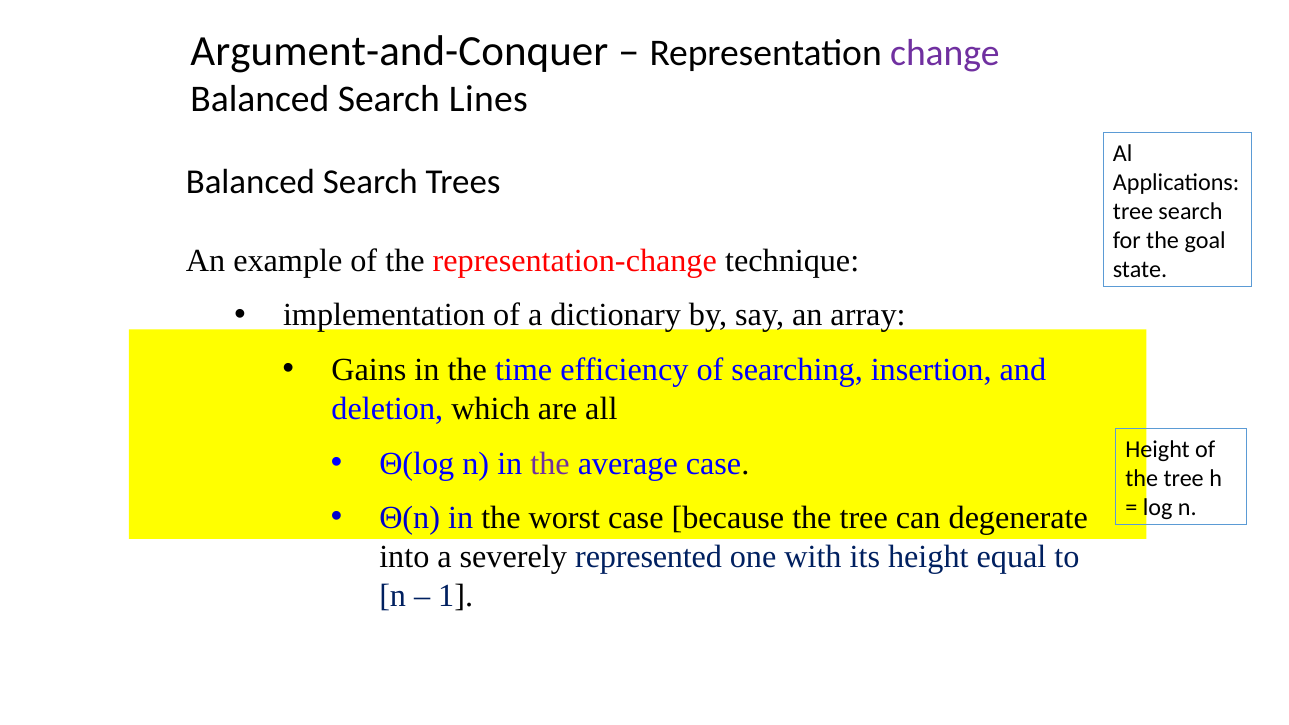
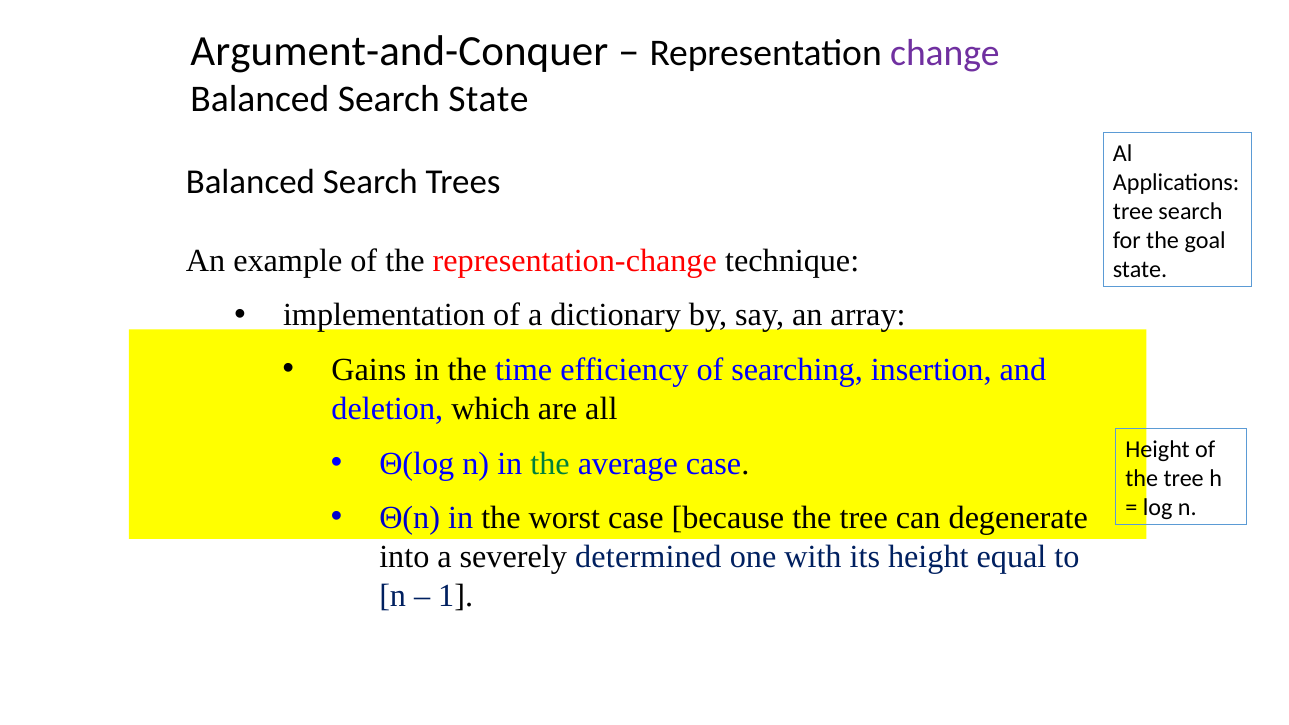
Search Lines: Lines -> State (488, 99)
the colour: purple -> green (550, 463)
represented: represented -> determined (648, 557)
